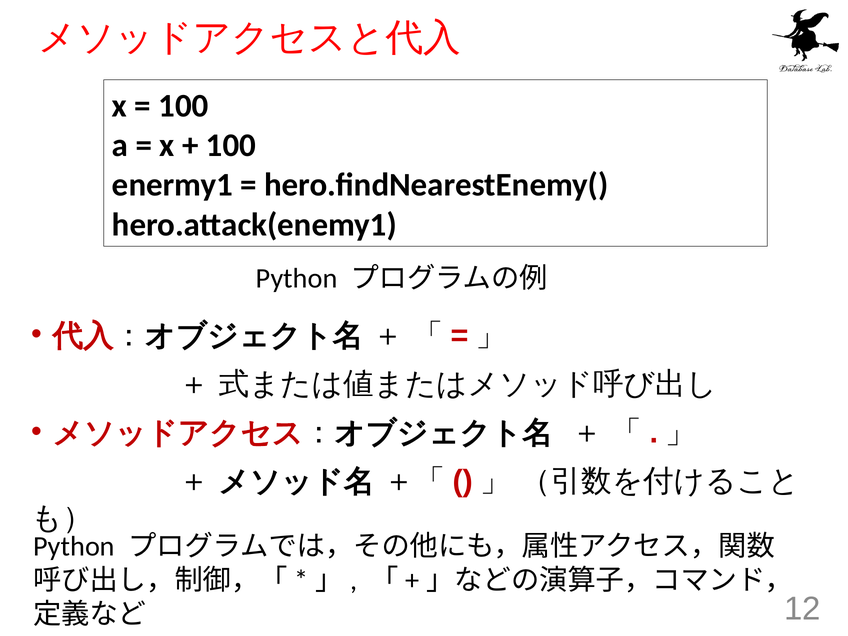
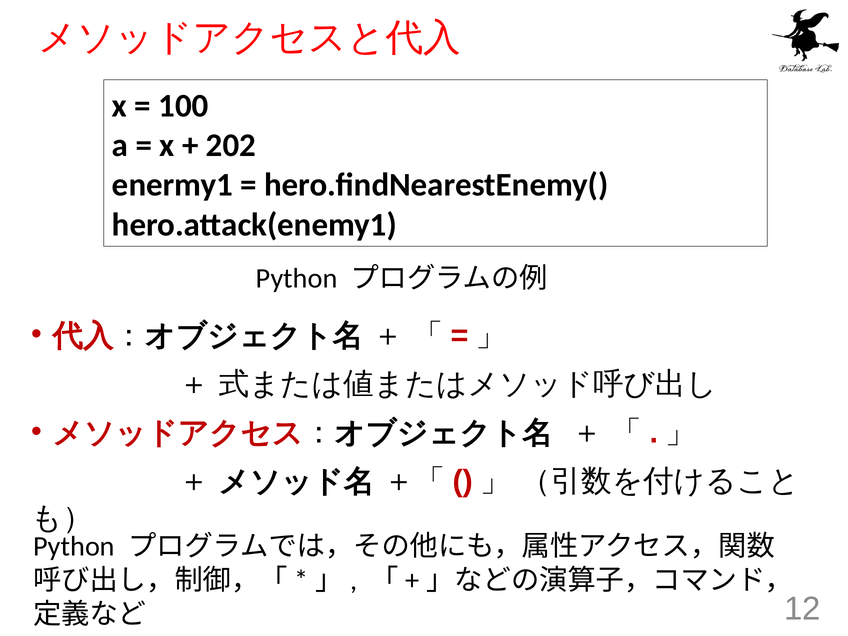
100: 100 -> 202 (231, 145)
